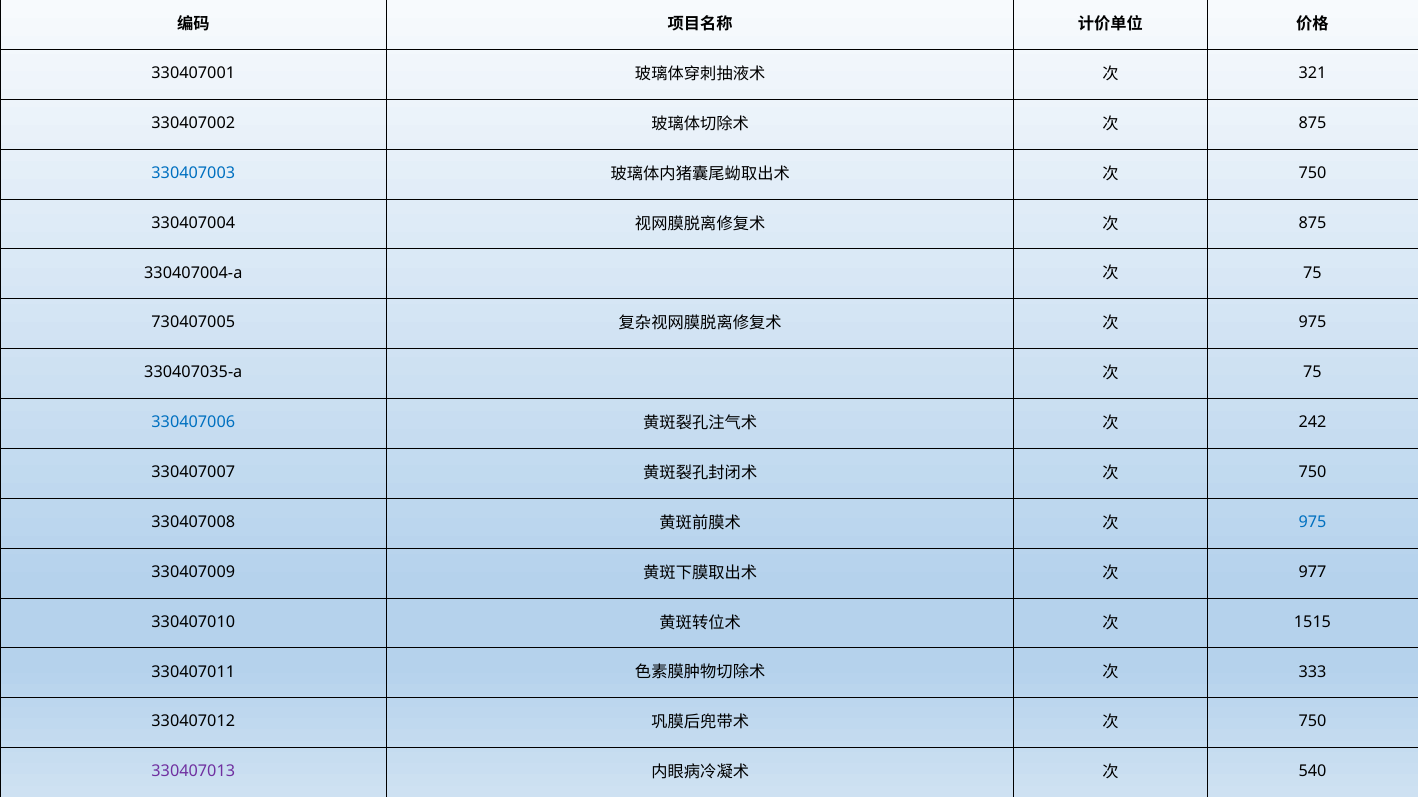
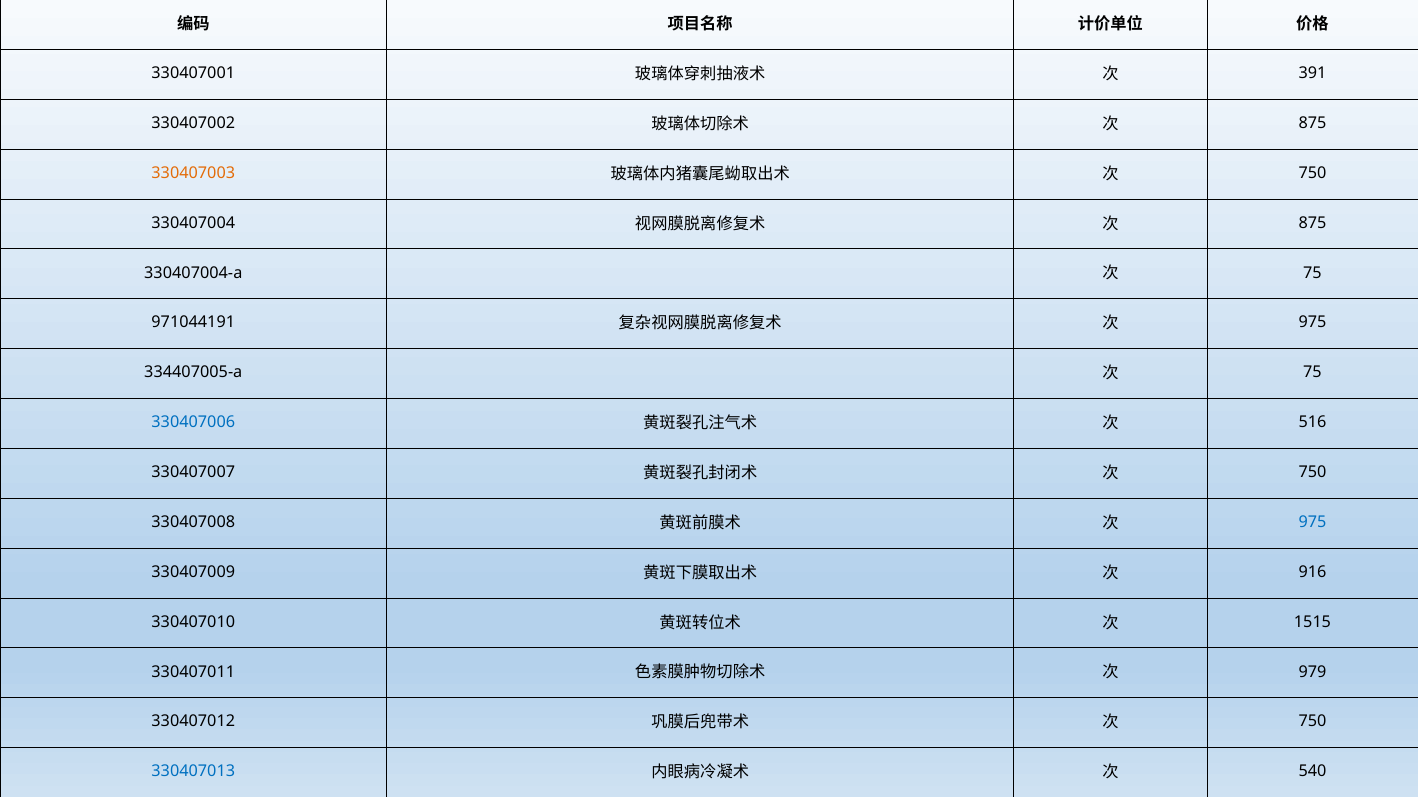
321: 321 -> 391 (1313, 73)
330407003 colour: blue -> orange (193, 173)
730407005: 730407005 -> 971044191 (193, 323)
330407035-a: 330407035-a -> 334407005-a (193, 373)
242: 242 -> 516 (1313, 423)
977: 977 -> 916 (1313, 572)
333: 333 -> 979 (1313, 672)
330407013 colour: purple -> blue (193, 772)
